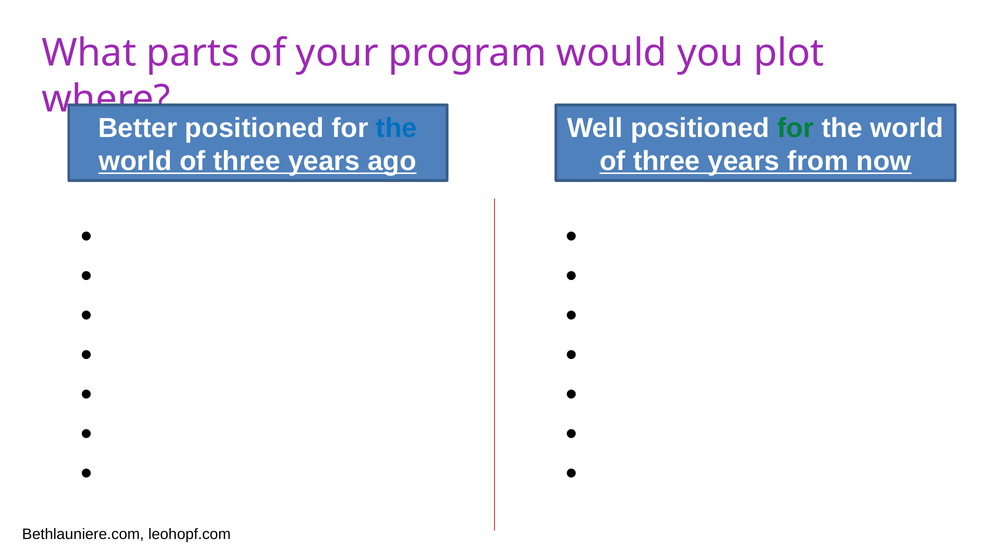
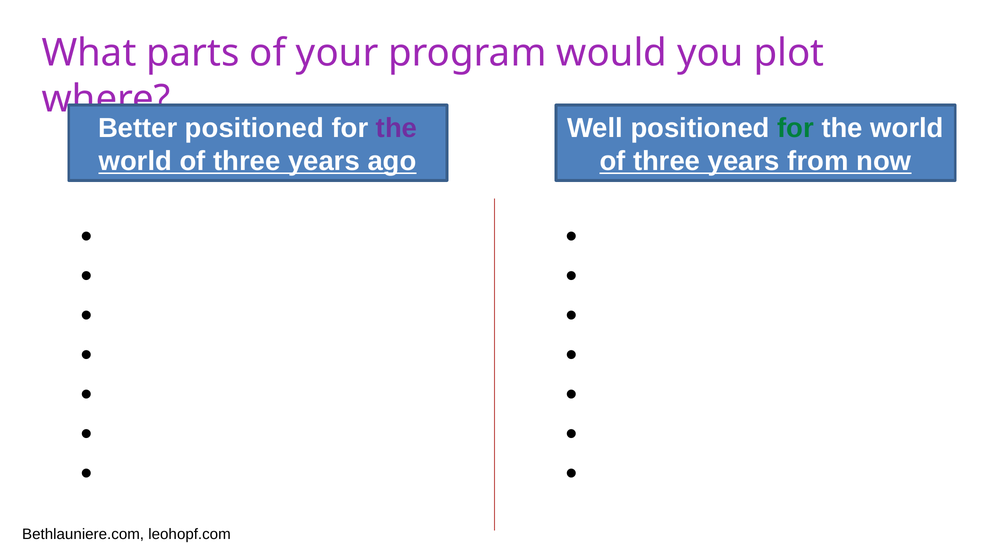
the colour: blue -> purple (397, 128)
